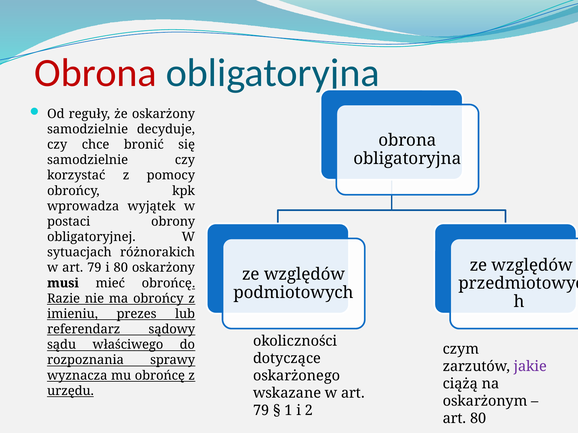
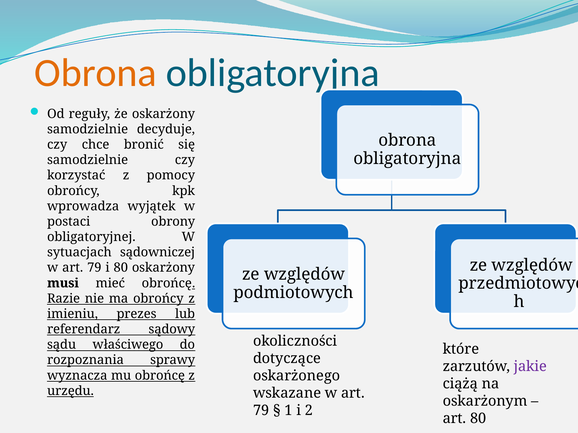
Obrona colour: red -> orange (96, 73)
różnorakich: różnorakich -> sądowniczej (158, 253)
czym: czym -> które (461, 350)
